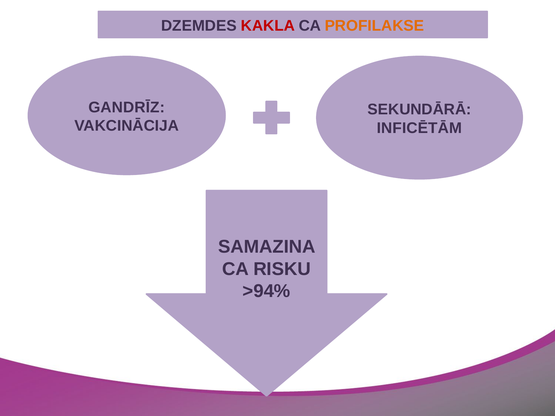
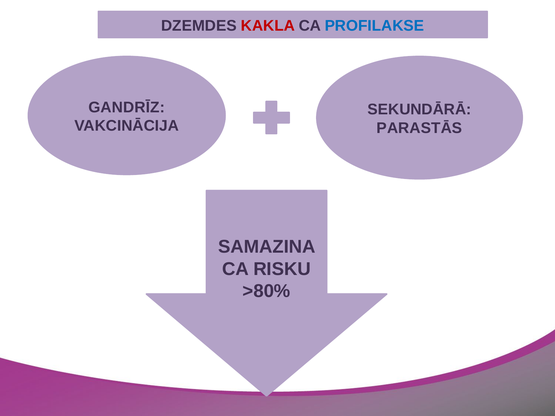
PROFILAKSE colour: orange -> blue (374, 26)
INFICĒTĀM: INFICĒTĀM -> PARASTĀS (419, 128)
>94%: >94% -> >80% (267, 291)
